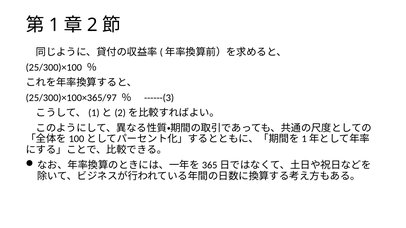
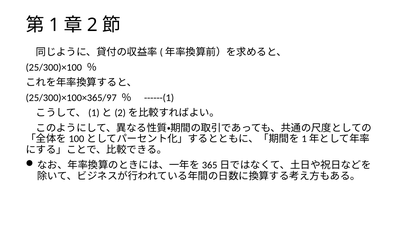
------(3: ------(3 -> ------(1 (159, 98)
